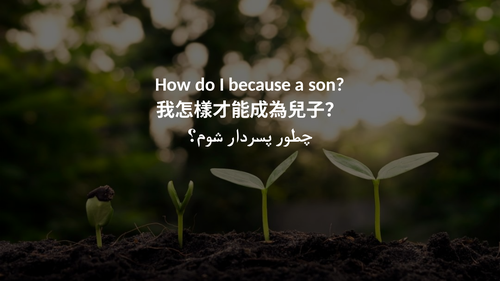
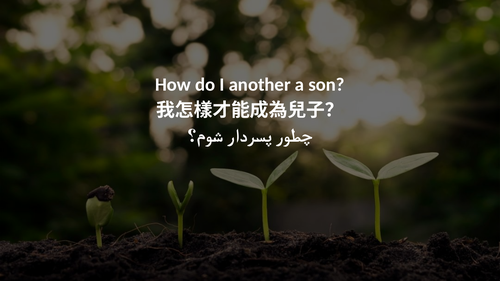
because: because -> another (260, 85)
